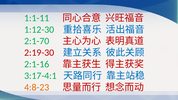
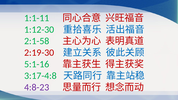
2:1-70: 2:1-70 -> 2:1-58 (37, 41)
2:1-16: 2:1-16 -> 5:1-16 (37, 64)
3:17-4:1: 3:17-4:1 -> 3:17-4:8 (40, 76)
4:8-23 colour: orange -> purple (37, 87)
